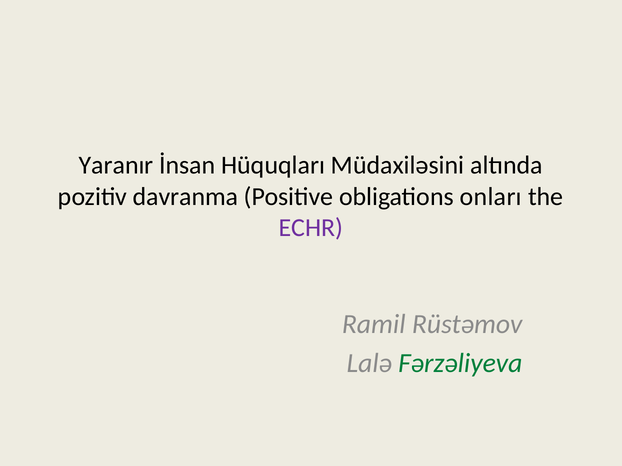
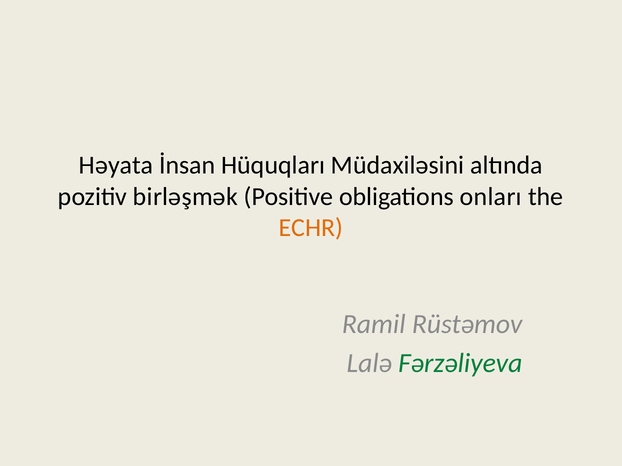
Yaranır: Yaranır -> Həyata (116, 166)
davranma: davranma -> birləşmək (185, 197)
ECHR colour: purple -> orange (311, 228)
